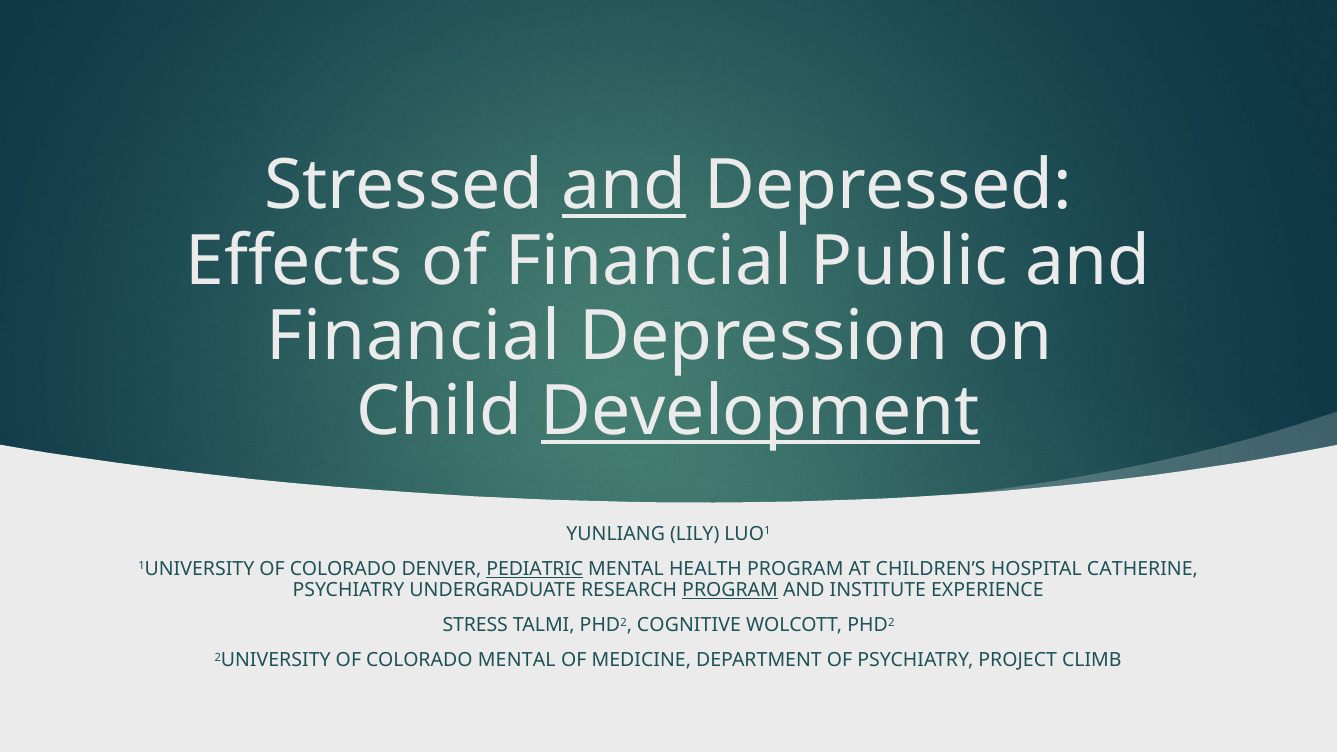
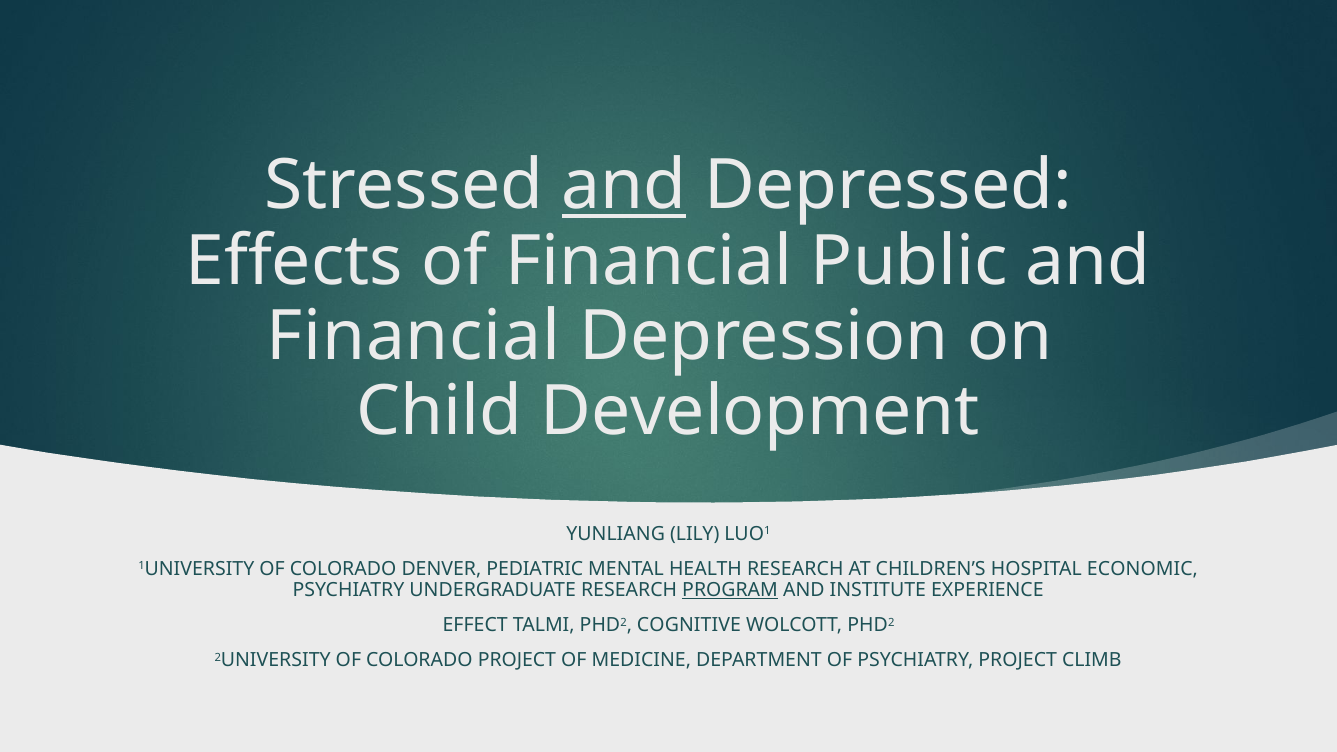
Development underline: present -> none (760, 412)
PEDIATRIC underline: present -> none (535, 569)
HEALTH PROGRAM: PROGRAM -> RESEARCH (795, 569)
CATHERINE: CATHERINE -> ECONOMIC (1142, 569)
STRESS: STRESS -> EFFECT (475, 625)
COLORADO MENTAL: MENTAL -> PROJECT (517, 661)
